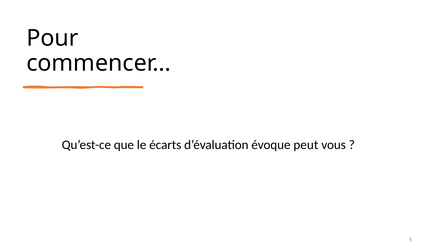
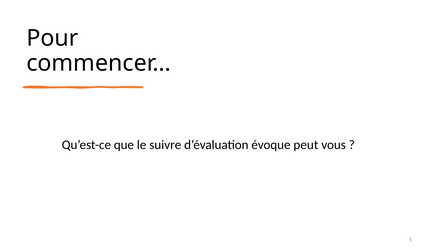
écarts: écarts -> suivre (165, 145)
